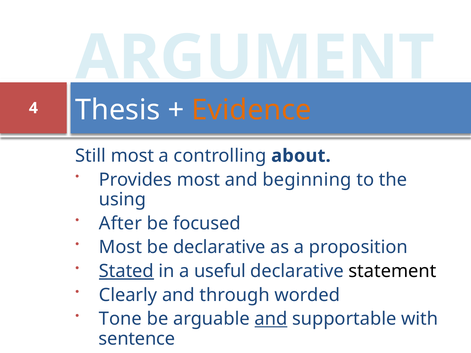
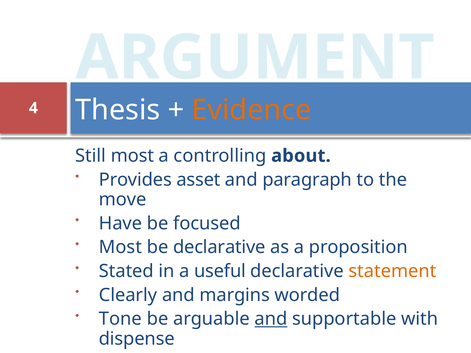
Provides most: most -> asset (199, 180)
beginning: beginning -> paragraph (307, 180)
using: using -> move (123, 200)
After: After -> Have (120, 223)
Stated underline: present -> none (126, 271)
statement colour: black -> orange (392, 271)
through: through -> margins (235, 295)
sentence: sentence -> dispense (137, 339)
